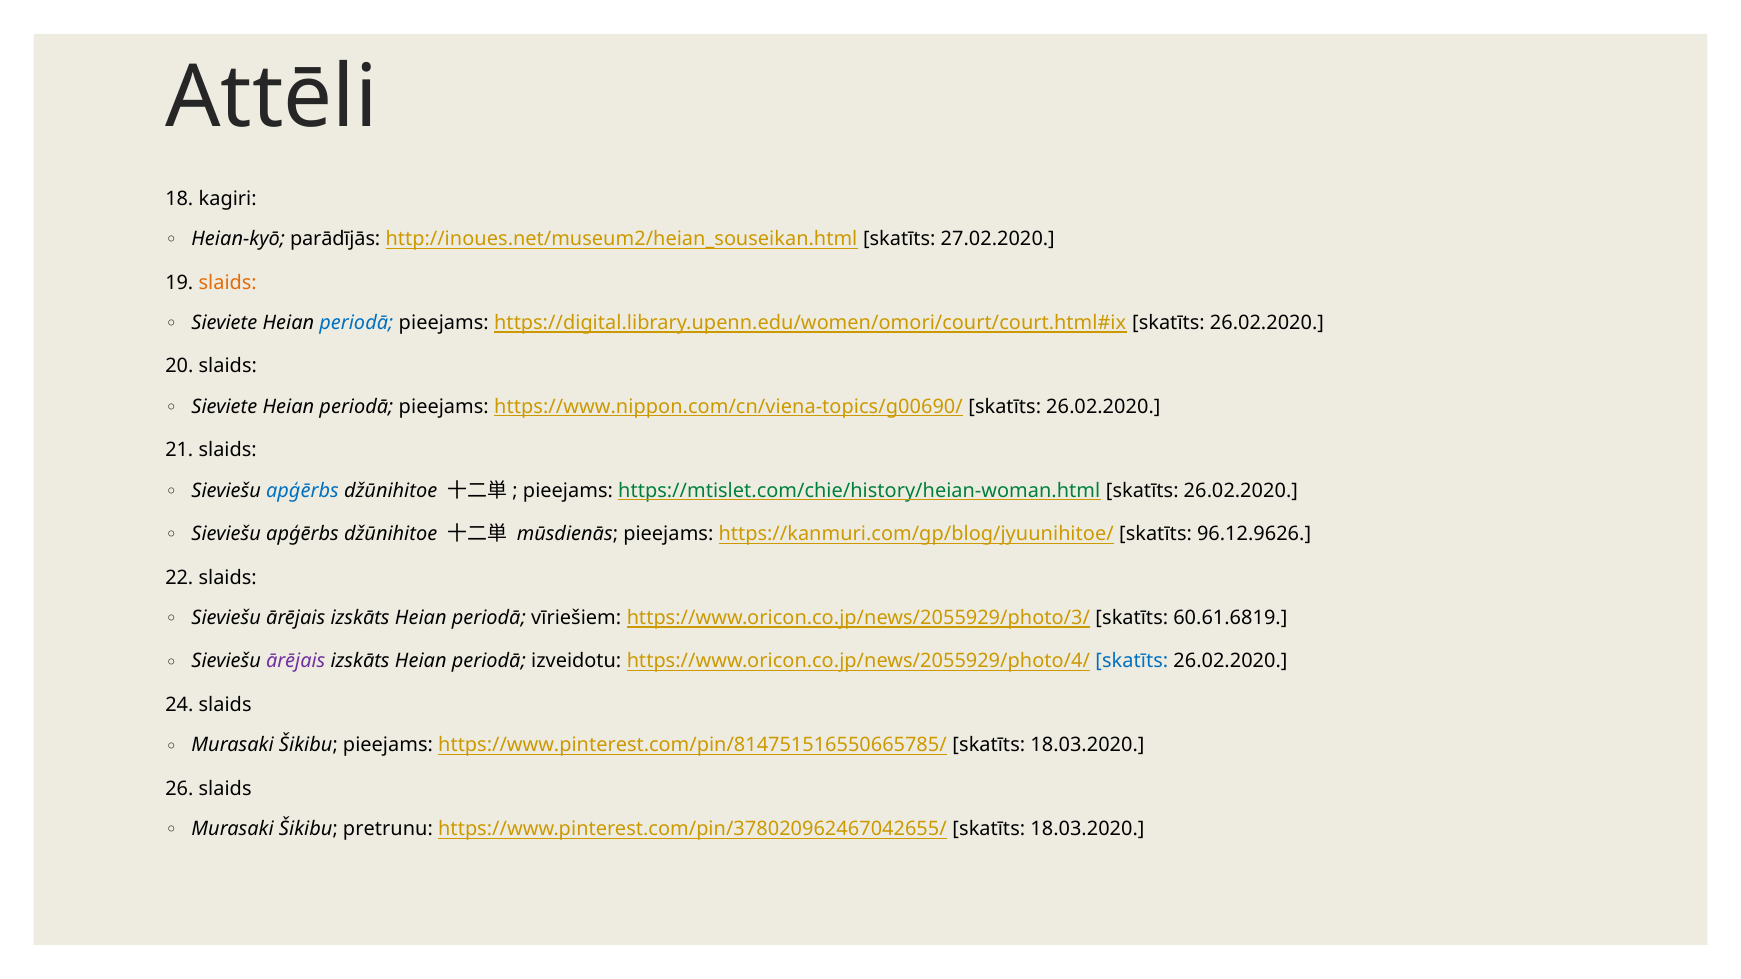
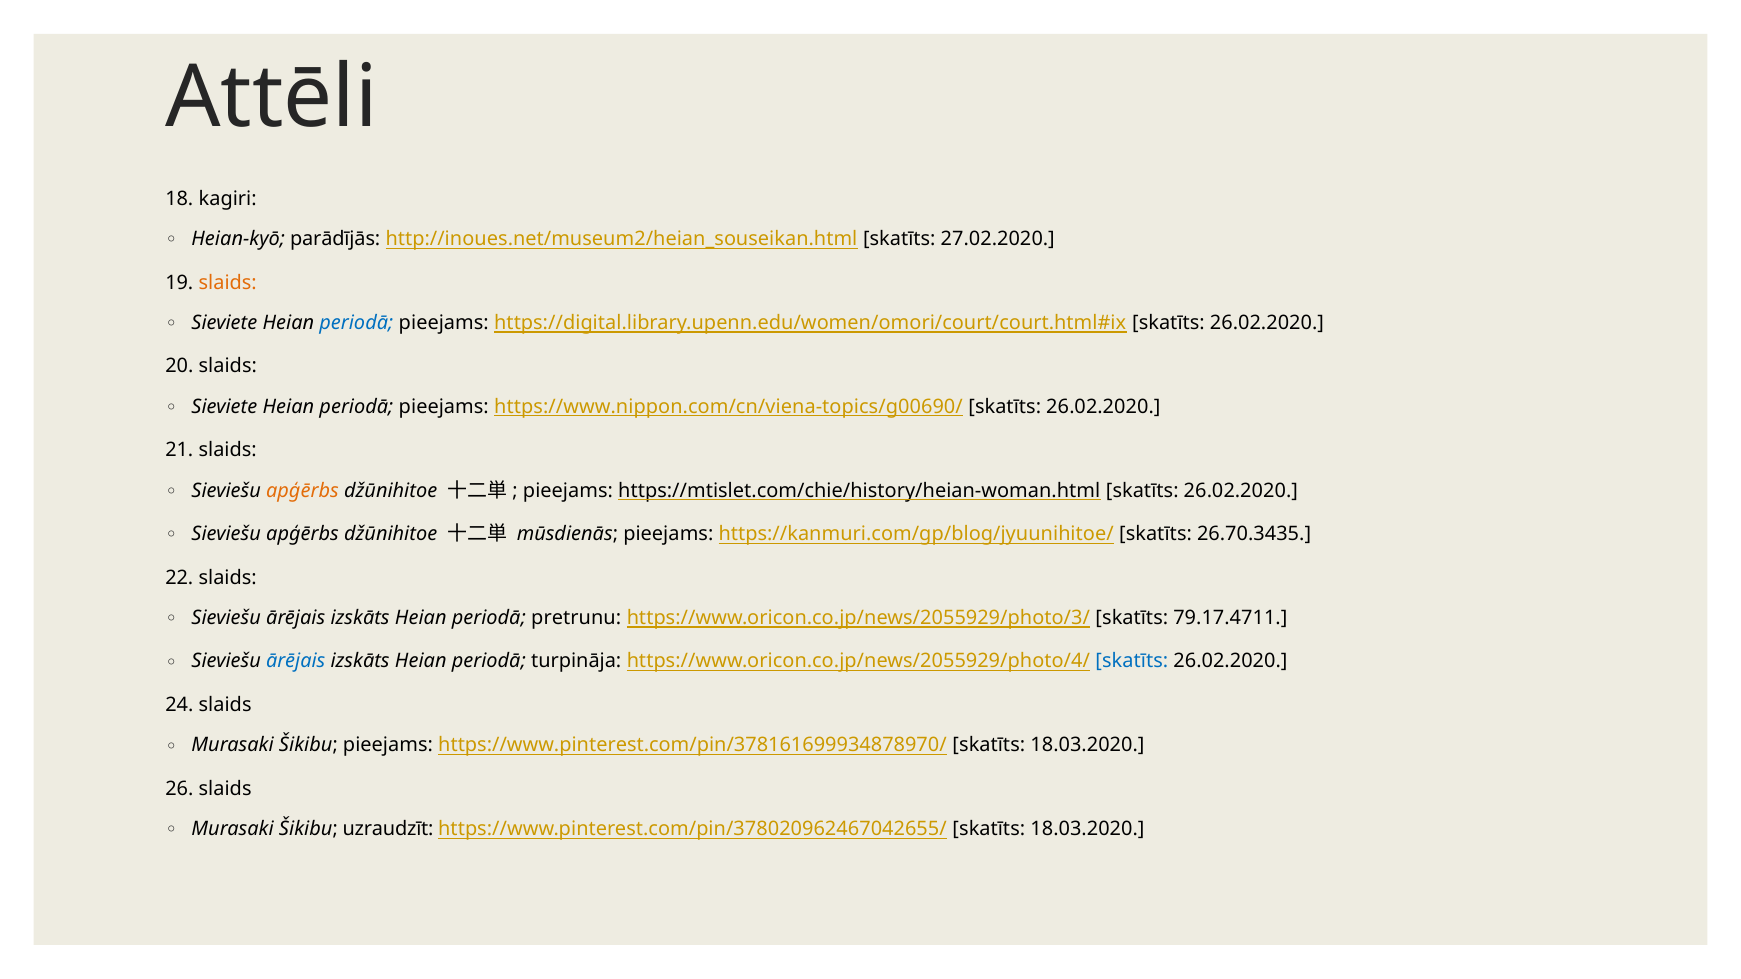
apģērbs colour: blue -> orange (302, 491)
https://mtislet.com/chie/history/heian-woman.html colour: green -> black (859, 491)
96.12.9626: 96.12.9626 -> 26.70.3435 (1254, 534)
vīriešiem: vīriešiem -> pretrunu (576, 618)
60.61.6819: 60.61.6819 -> 79.17.4711 (1230, 618)
ārējais colour: purple -> blue (296, 662)
izveidotu: izveidotu -> turpināja (576, 662)
https://www.pinterest.com/pin/814751516550665785/: https://www.pinterest.com/pin/814751516550665785/ -> https://www.pinterest.com/pin/378161699934878970/ (692, 745)
pretrunu: pretrunu -> uzraudzīt (388, 829)
